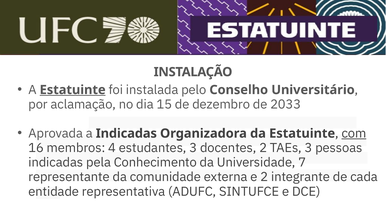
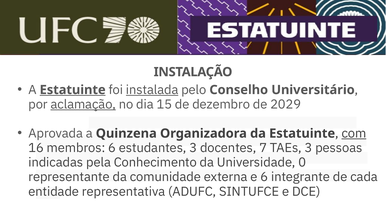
instalada underline: none -> present (152, 90)
aclamação underline: none -> present (83, 104)
2033: 2033 -> 2029 (286, 104)
a Indicadas: Indicadas -> Quinzena (126, 134)
membros 4: 4 -> 6 (112, 148)
docentes 2: 2 -> 7 (263, 148)
7: 7 -> 0 (302, 163)
e 2: 2 -> 6 (264, 177)
